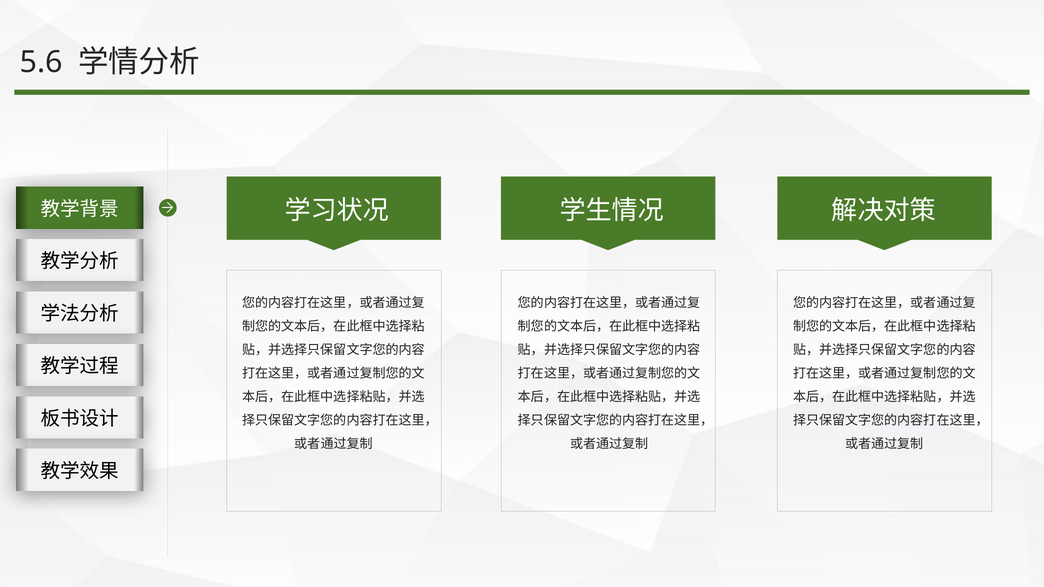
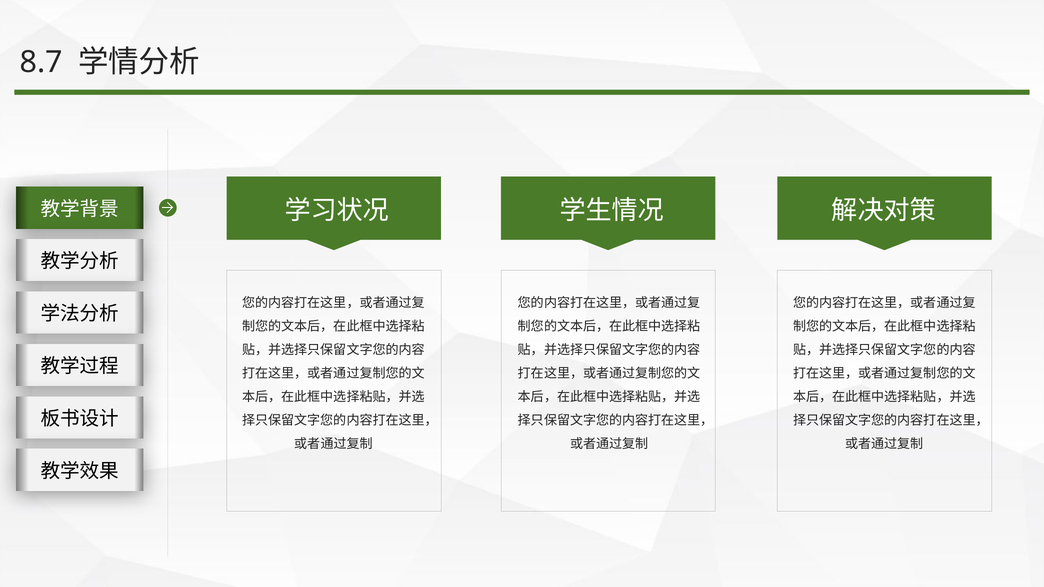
5.6: 5.6 -> 8.7 (41, 62)
